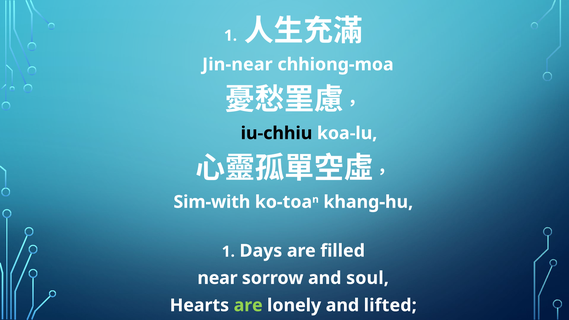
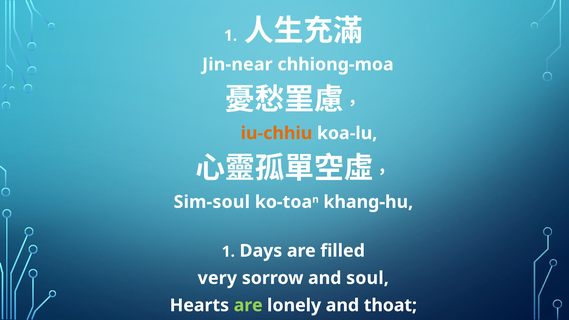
iu-chhiu colour: black -> orange (277, 133)
Sim-with: Sim-with -> Sim-soul (212, 202)
near: near -> very (217, 278)
lifted: lifted -> thoat (390, 305)
